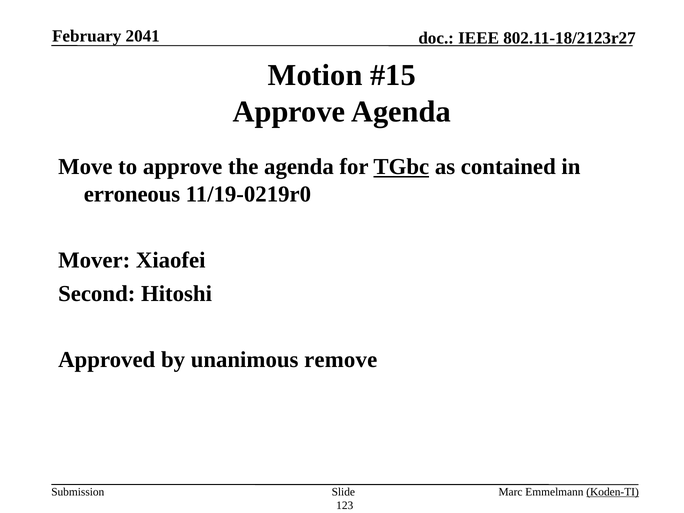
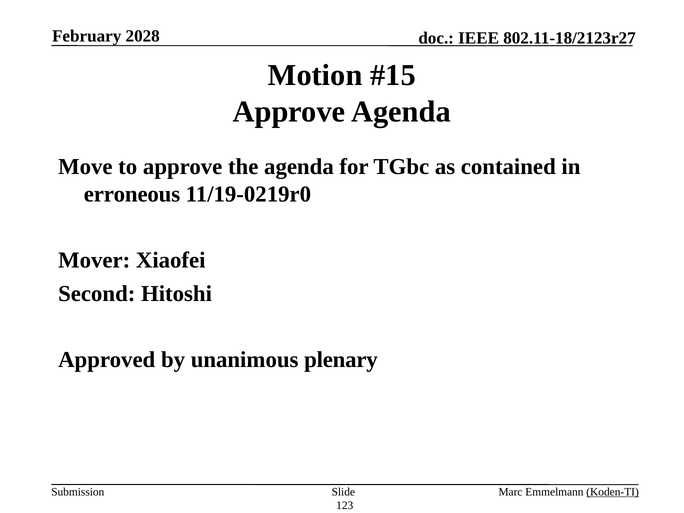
2041: 2041 -> 2028 (143, 36)
TGbc underline: present -> none (401, 167)
remove: remove -> plenary (341, 360)
